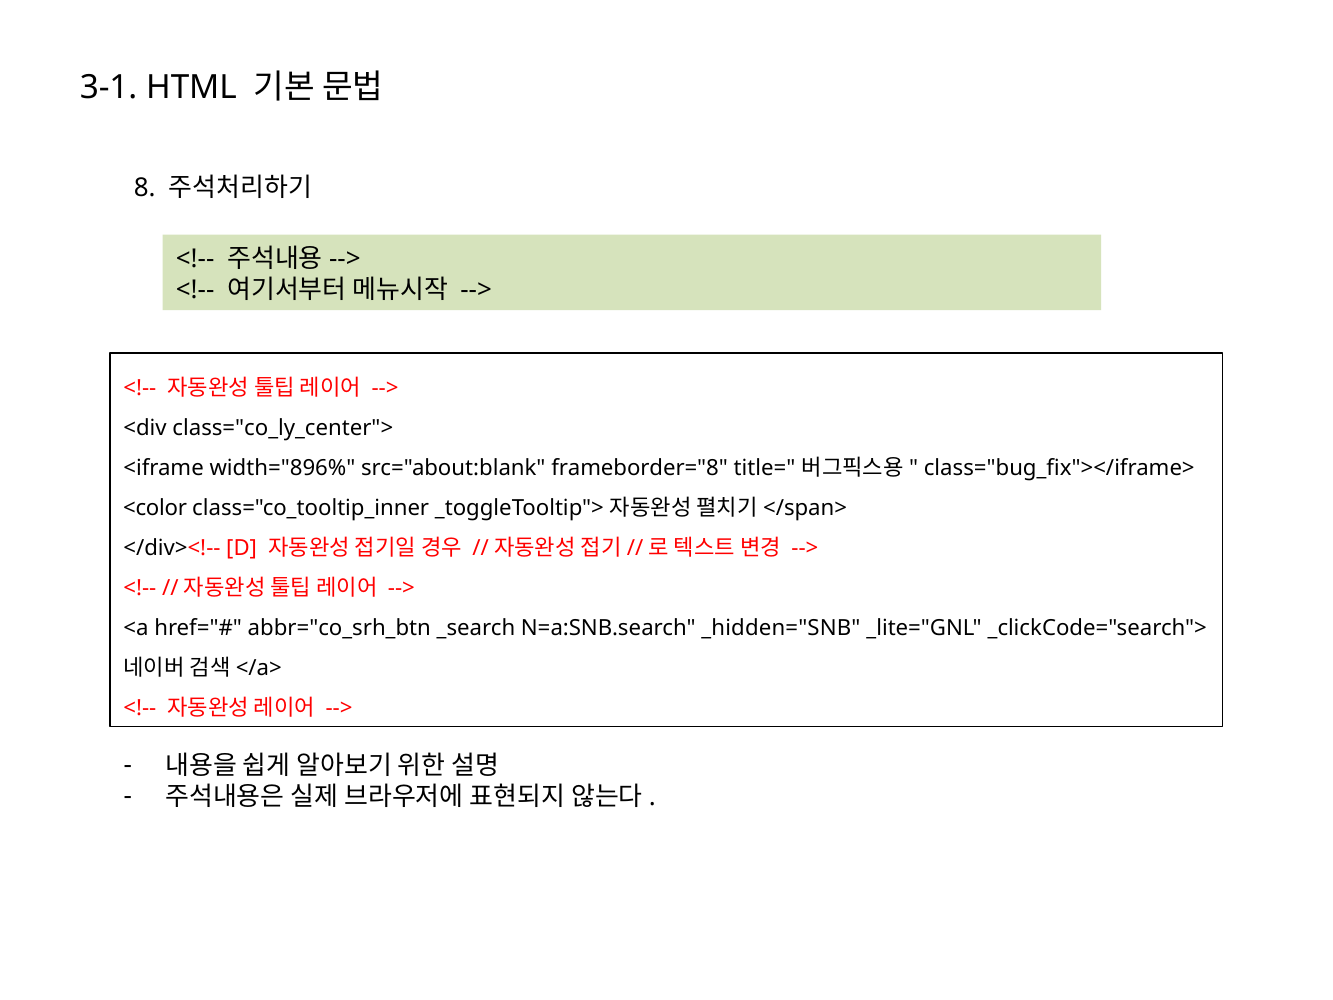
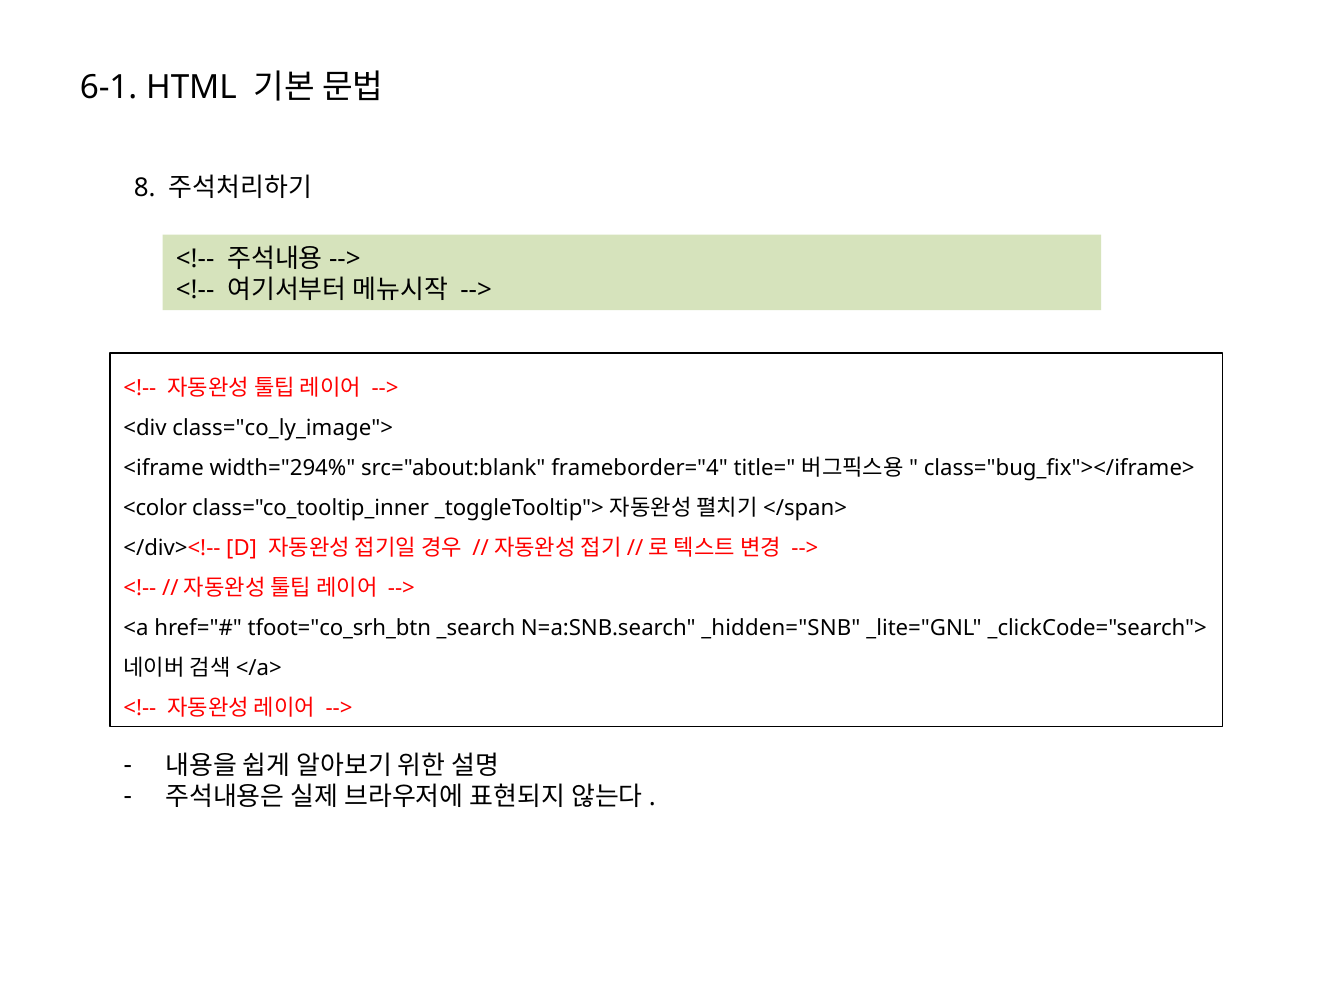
3-1: 3-1 -> 6-1 (109, 88)
class="co_ly_center">: class="co_ly_center"> -> class="co_ly_image"> (283, 428)
width="896%: width="896% -> width="294% (282, 468)
frameborder="8: frameborder="8 -> frameborder="4 (640, 468)
abbr="co_srh_btn: abbr="co_srh_btn -> tfoot="co_srh_btn (339, 628)
